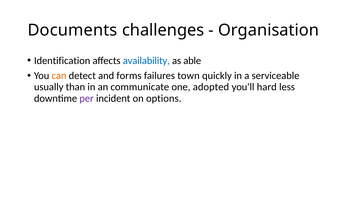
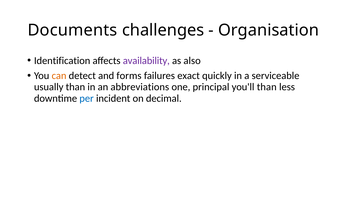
availability colour: blue -> purple (146, 61)
able: able -> also (192, 61)
town: town -> exact (189, 75)
communicate: communicate -> abbreviations (140, 87)
adopted: adopted -> principal (211, 87)
you'll hard: hard -> than (267, 87)
per colour: purple -> blue (87, 98)
options: options -> decimal (164, 98)
